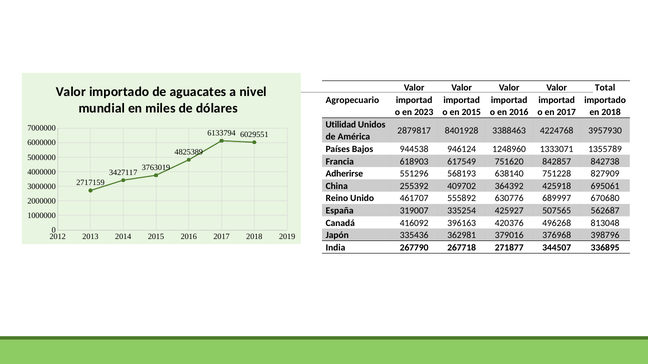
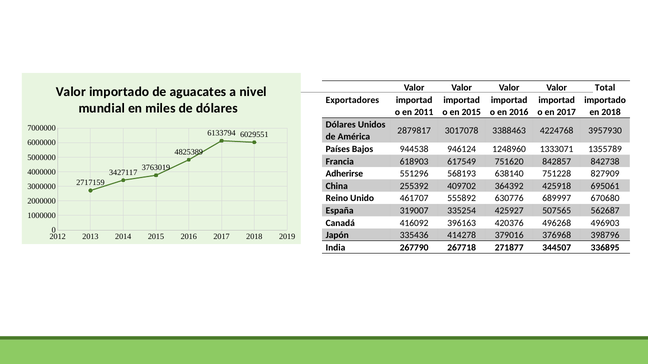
Agropecuario: Agropecuario -> Exportadores (352, 100)
2023: 2023 -> 2011 (424, 112)
Utilidad: Utilidad -> Dólares (341, 125)
8401928: 8401928 -> 3017078 (462, 131)
813048: 813048 -> 496903 (605, 223)
362981: 362981 -> 414278 (462, 236)
